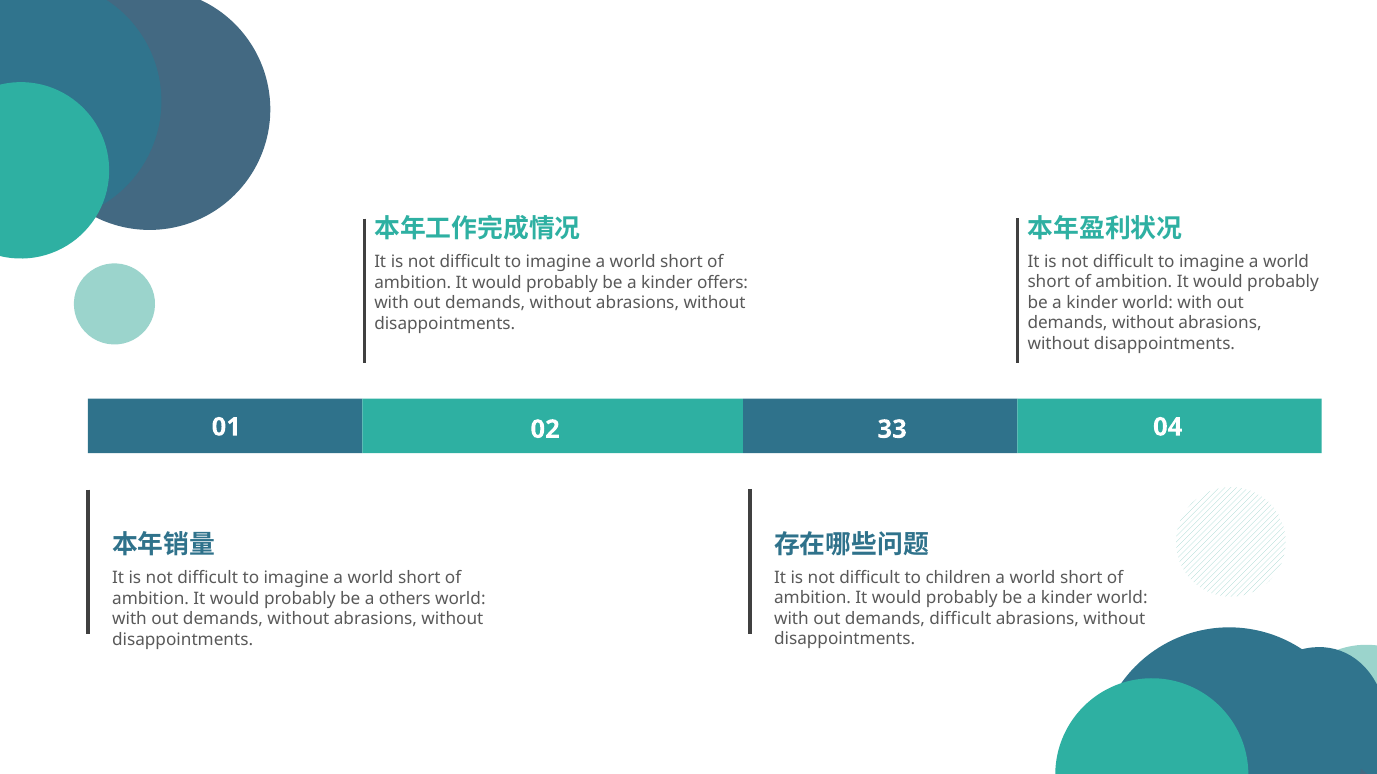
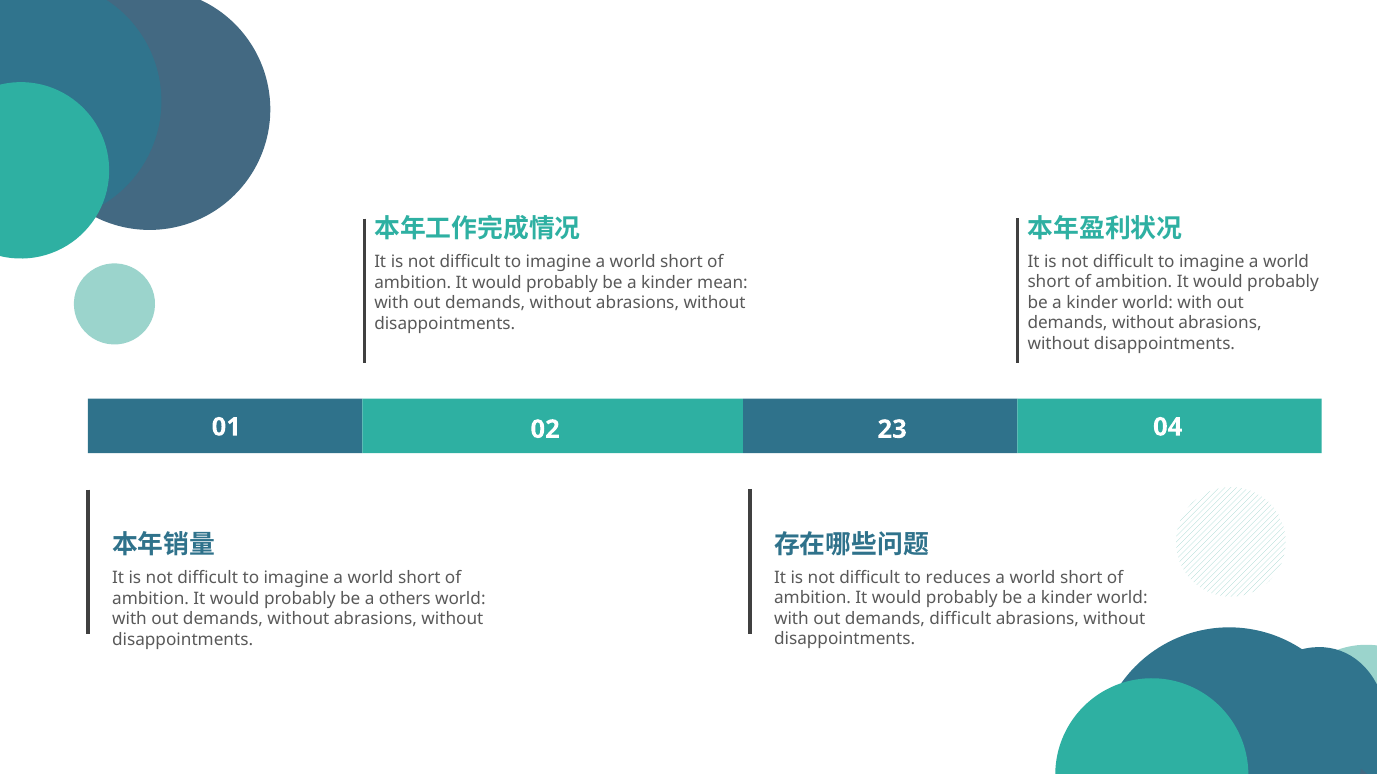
offers: offers -> mean (723, 283)
33: 33 -> 23 (892, 430)
children: children -> reduces (958, 578)
